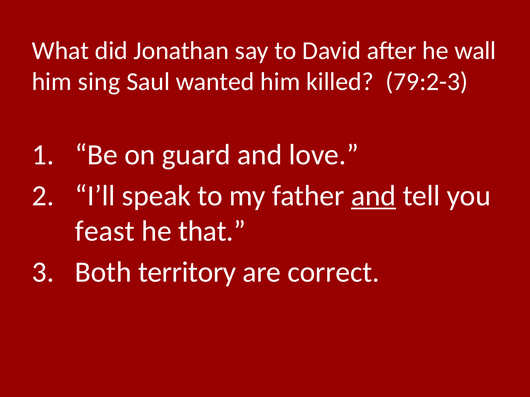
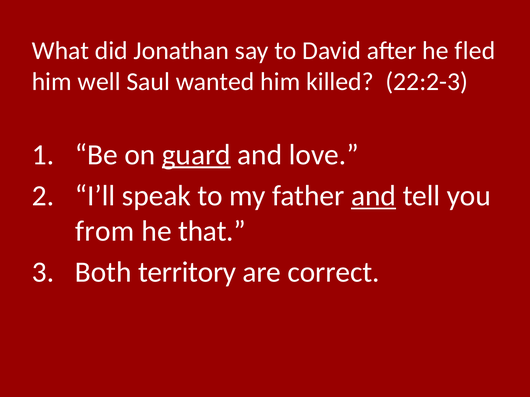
wall: wall -> fled (475, 51)
sing: sing -> well (99, 82)
79:2-3: 79:2-3 -> 22:2-3 (427, 82)
guard underline: none -> present (196, 155)
feast: feast -> from (105, 231)
